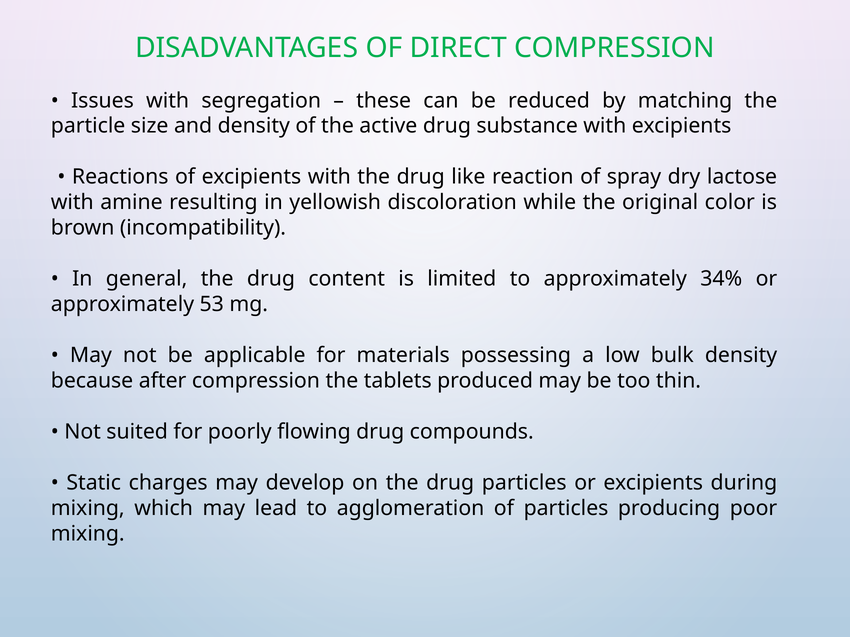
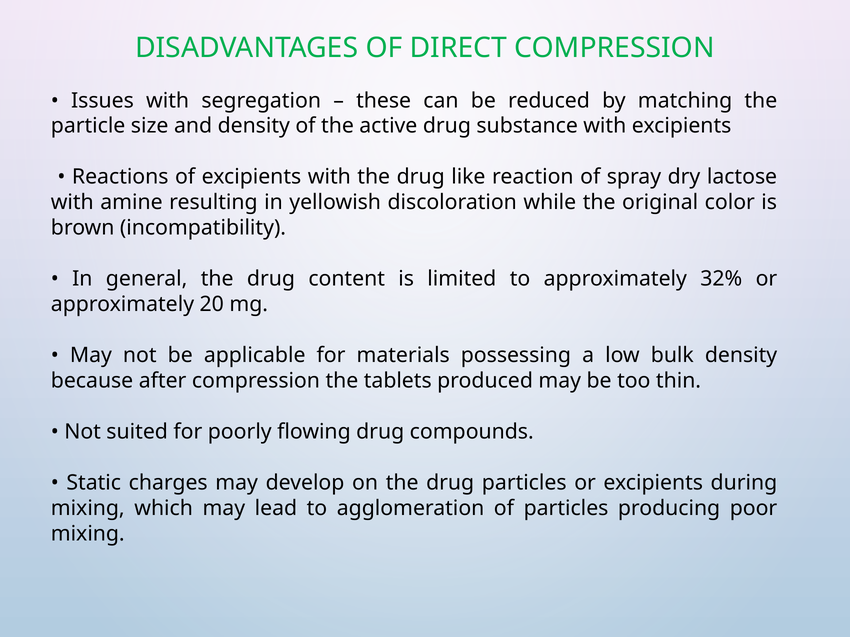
34%: 34% -> 32% (721, 279)
53: 53 -> 20 (212, 305)
